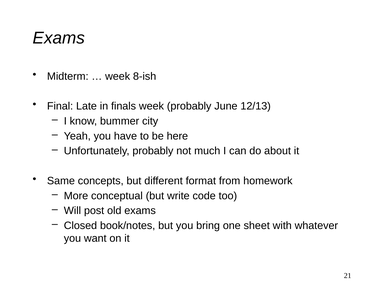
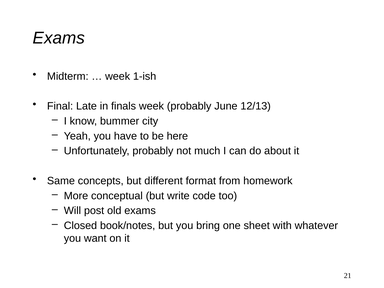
8-ish: 8-ish -> 1-ish (145, 76)
